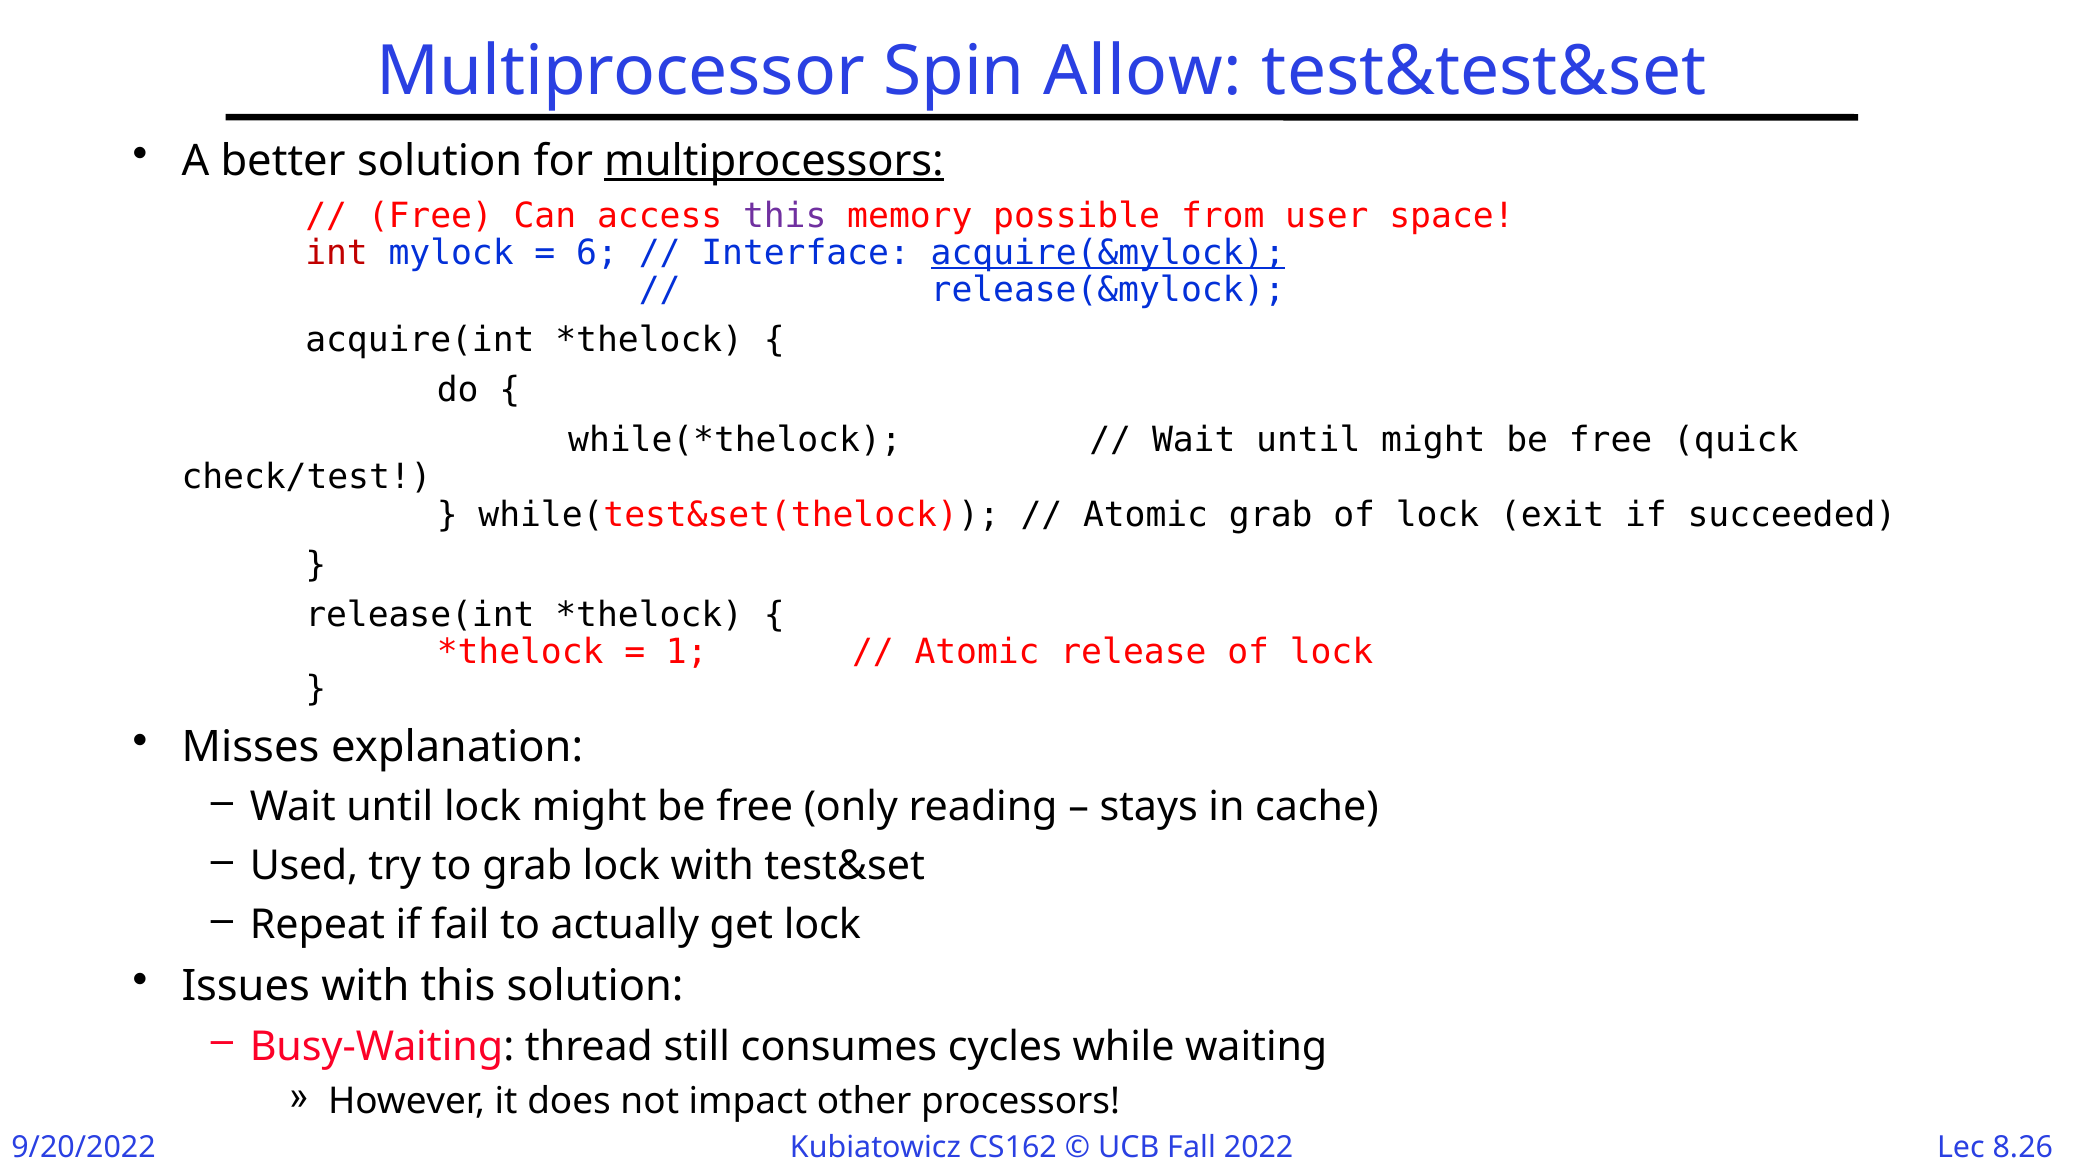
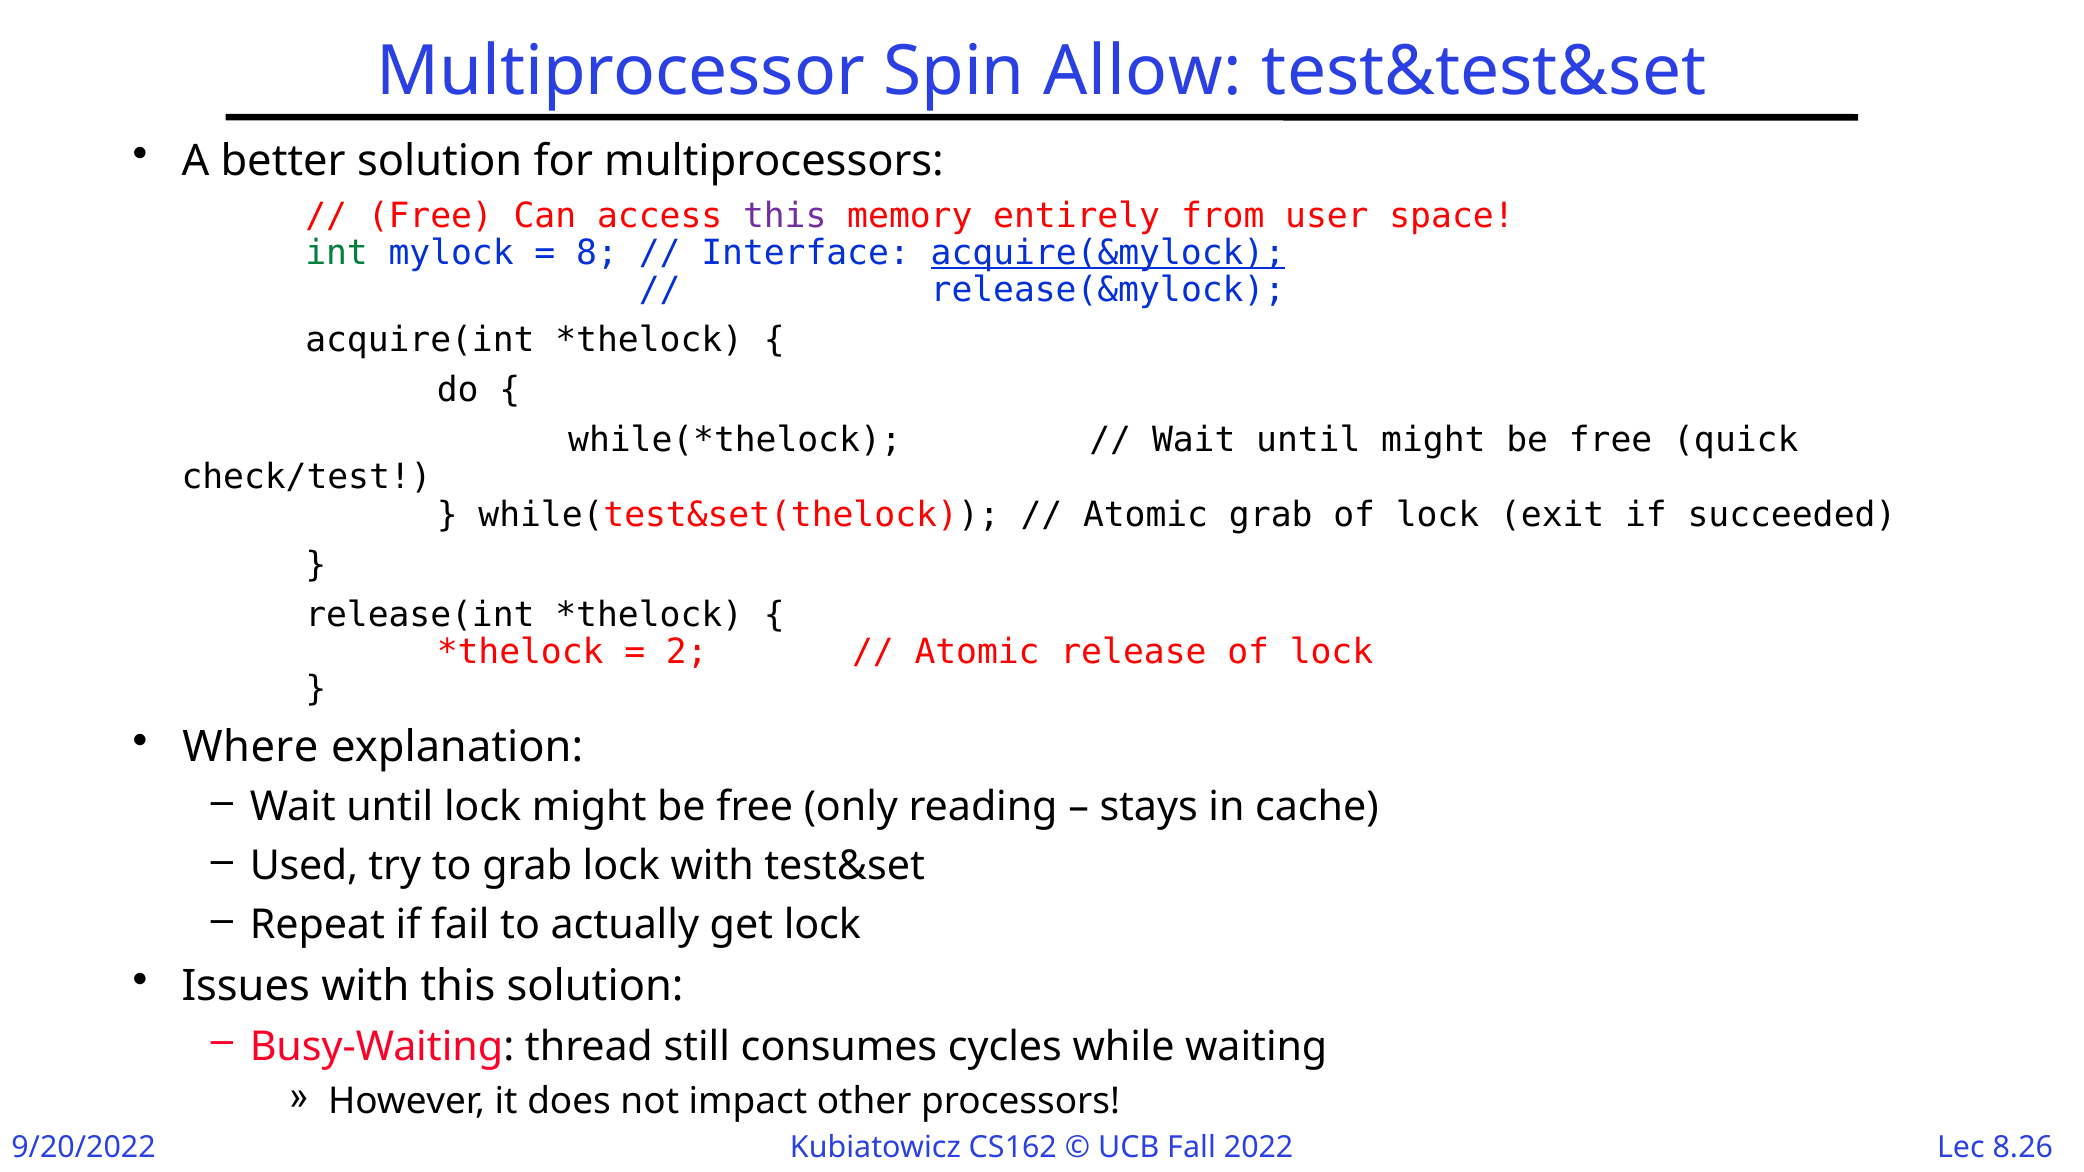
multiprocessors underline: present -> none (774, 161)
possible: possible -> entirely (1077, 216)
int colour: red -> green (337, 253)
6: 6 -> 8 (597, 253)
1: 1 -> 2 (687, 652)
Misses: Misses -> Where (250, 747)
